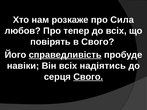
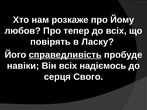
Сила: Сила -> Йому (122, 20)
в Свого: Свого -> Ласку (98, 42)
надіятись: надіятись -> надіємось (103, 66)
Свого underline: present -> none (88, 77)
